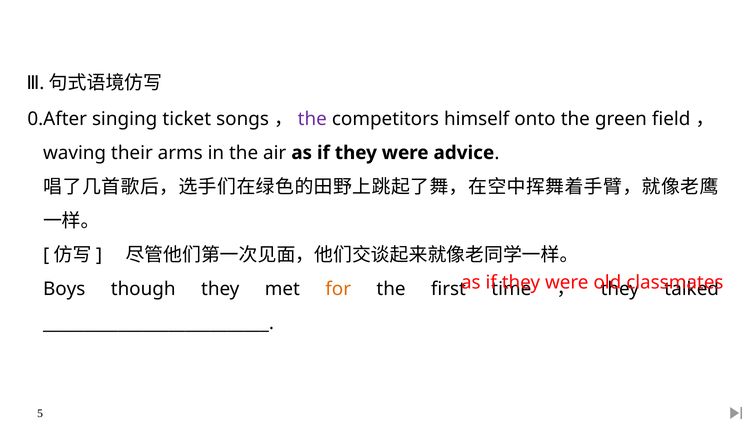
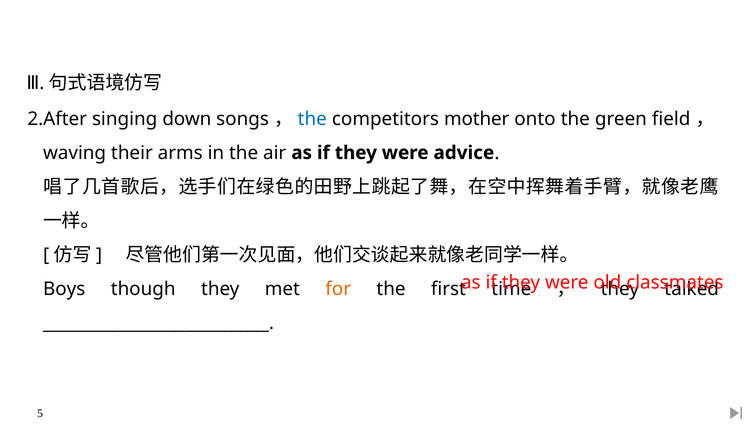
0.After: 0.After -> 2.After (57, 119)
ticket: ticket -> down (187, 119)
the colour: purple -> blue (312, 119)
himself: himself -> mother (477, 119)
